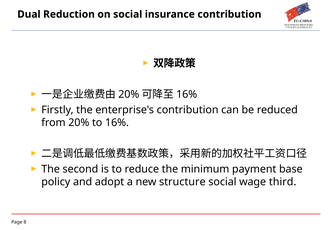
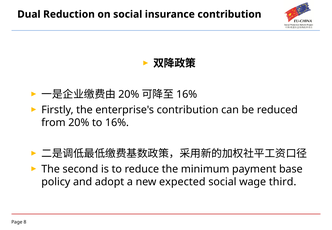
structure: structure -> expected (182, 182)
